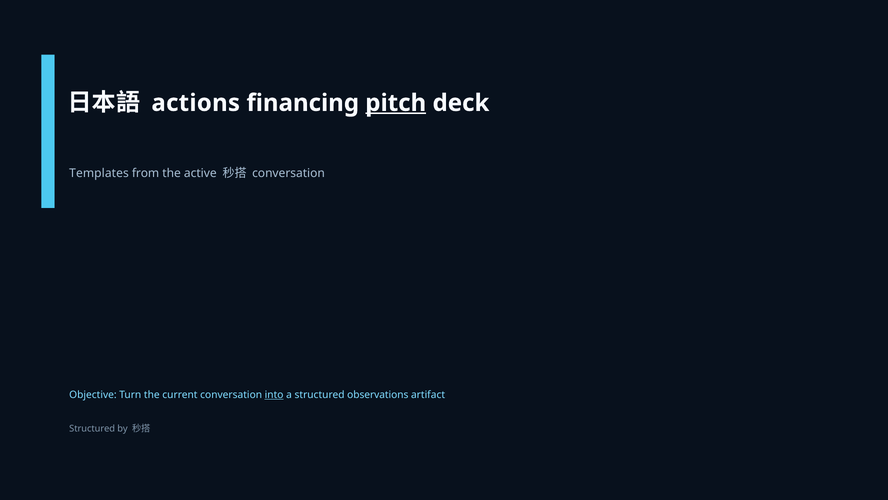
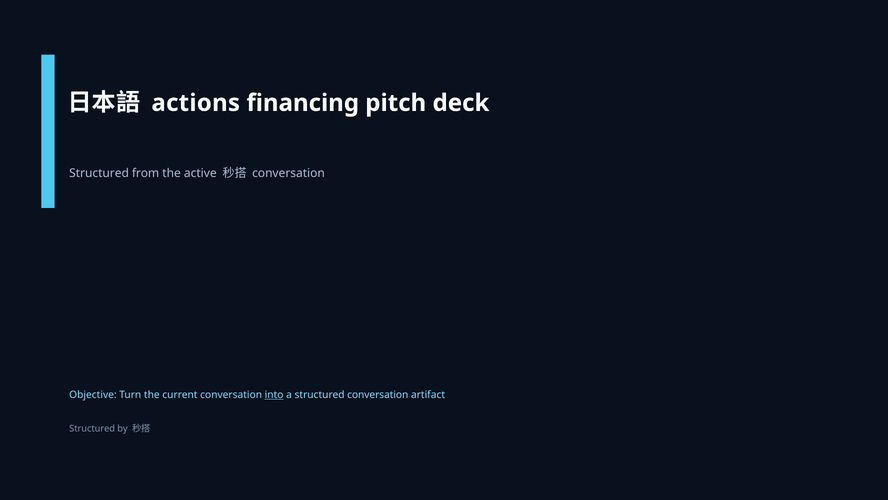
pitch underline: present -> none (396, 103)
Templates: Templates -> Structured (99, 173)
structured observations: observations -> conversation (378, 394)
